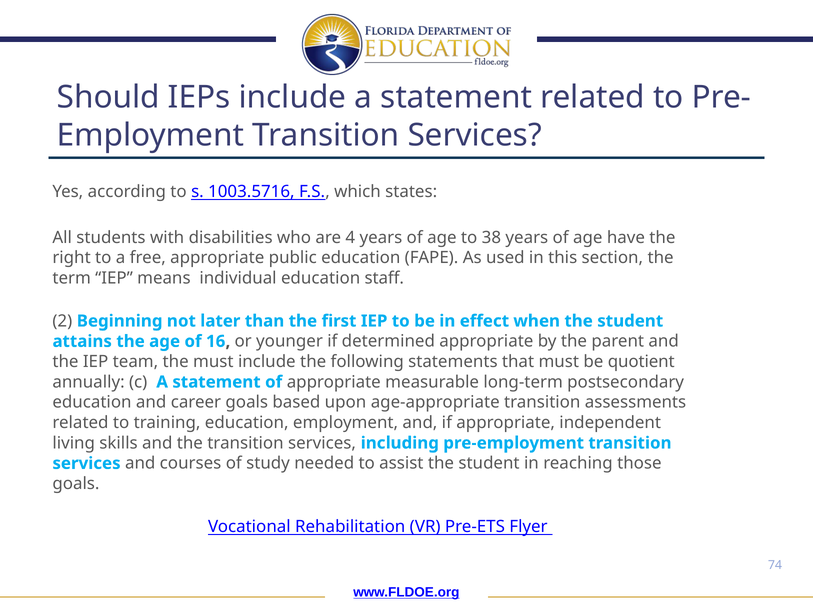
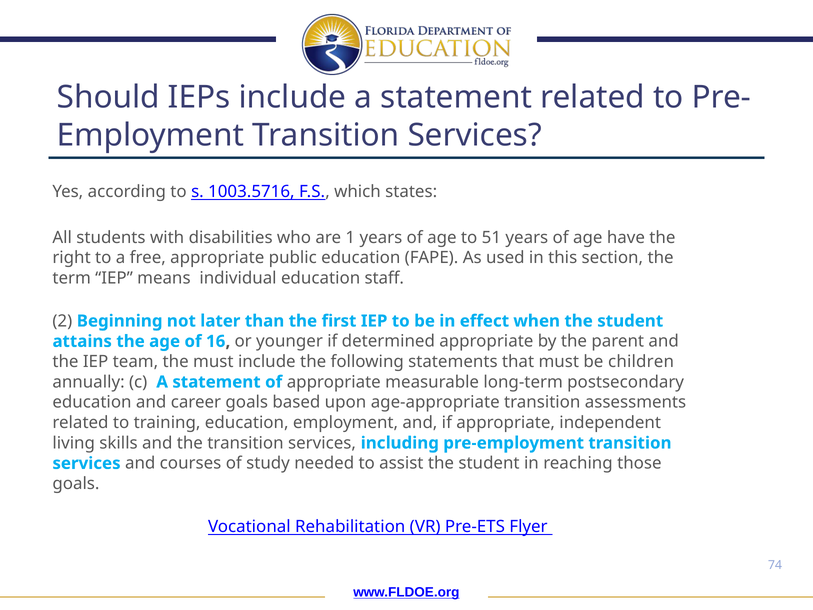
4: 4 -> 1 (350, 237)
38: 38 -> 51 (491, 237)
quotient: quotient -> children (641, 362)
